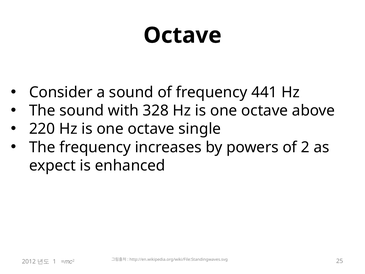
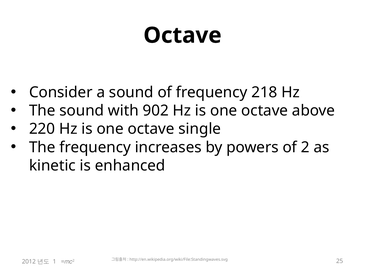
441: 441 -> 218 (264, 92)
328: 328 -> 902 (156, 111)
expect: expect -> kinetic (52, 165)
